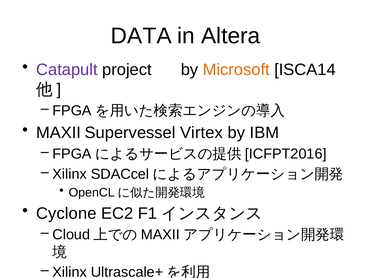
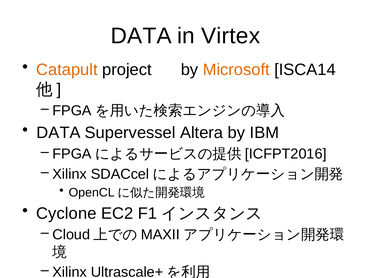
Altera: Altera -> Virtex (231, 36)
Catapult colour: purple -> orange (67, 70)
MAXII: MAXII -> DATA (59, 133)
Virtex: Virtex -> Altera (202, 133)
